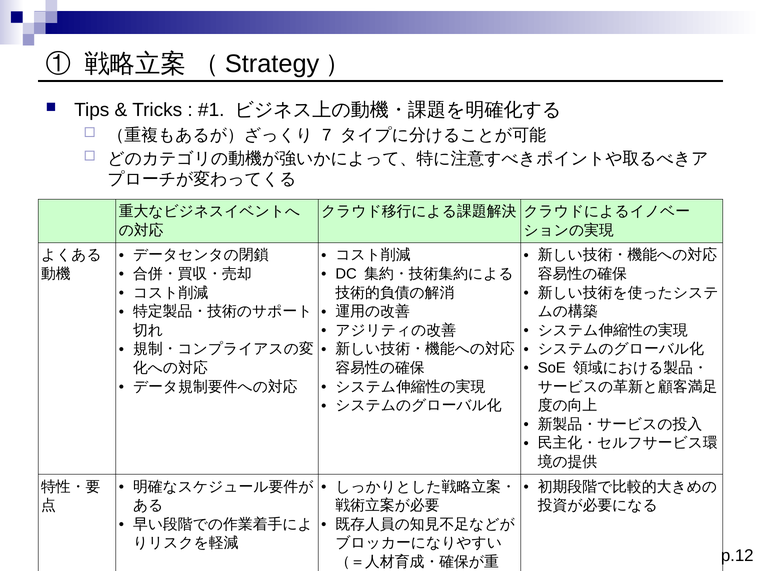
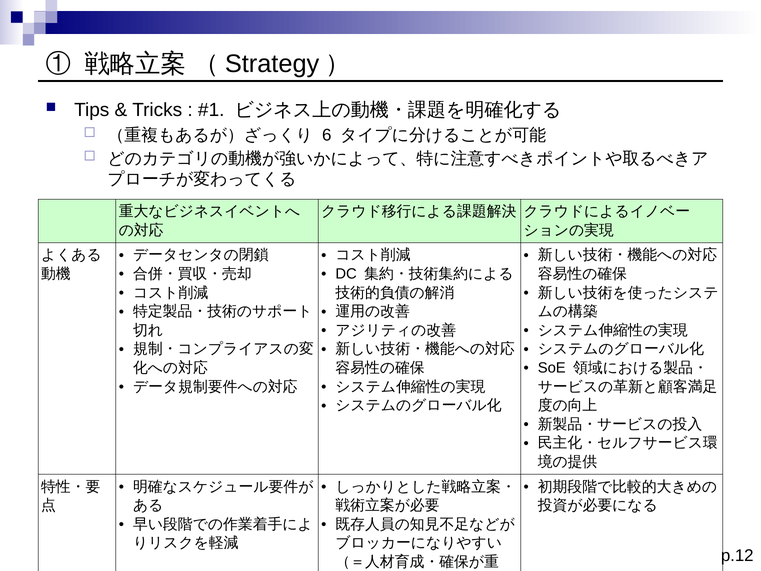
7: 7 -> 6 (327, 135)
